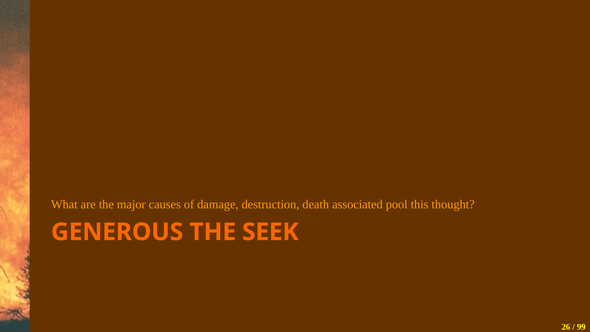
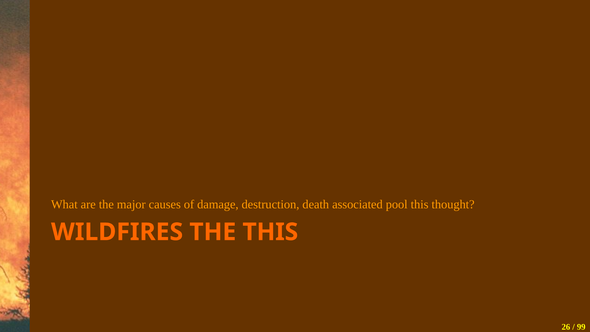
GENEROUS: GENEROUS -> WILDFIRES (117, 232)
THE SEEK: SEEK -> THIS (270, 232)
